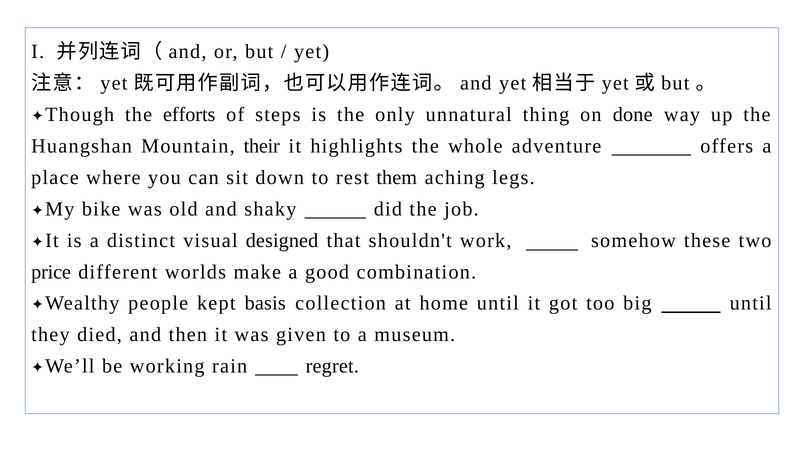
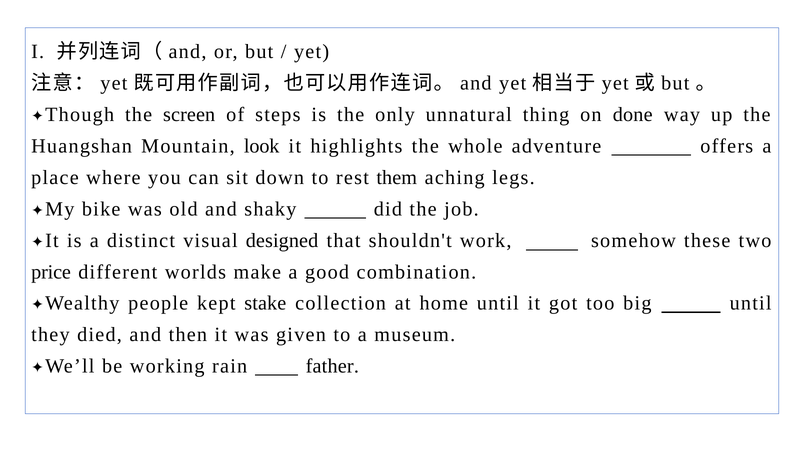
efforts: efforts -> screen (189, 115)
their: their -> look (262, 146)
basis: basis -> stake (265, 303)
regret: regret -> father (332, 366)
